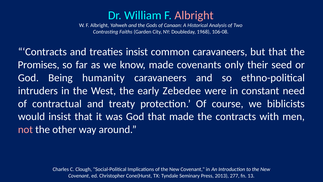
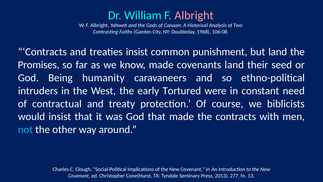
common caravaneers: caravaneers -> punishment (220, 52)
but that: that -> land (278, 52)
covenants only: only -> land (234, 65)
Zebedee: Zebedee -> Tortured (182, 91)
not colour: pink -> light blue (25, 129)
